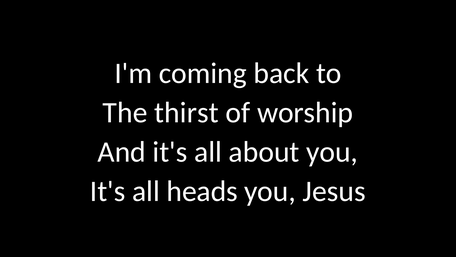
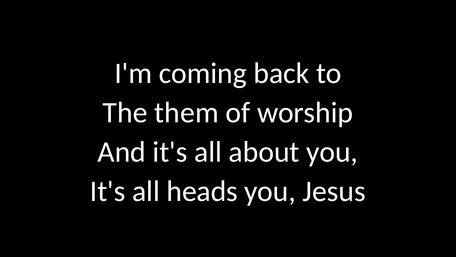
thirst: thirst -> them (186, 113)
